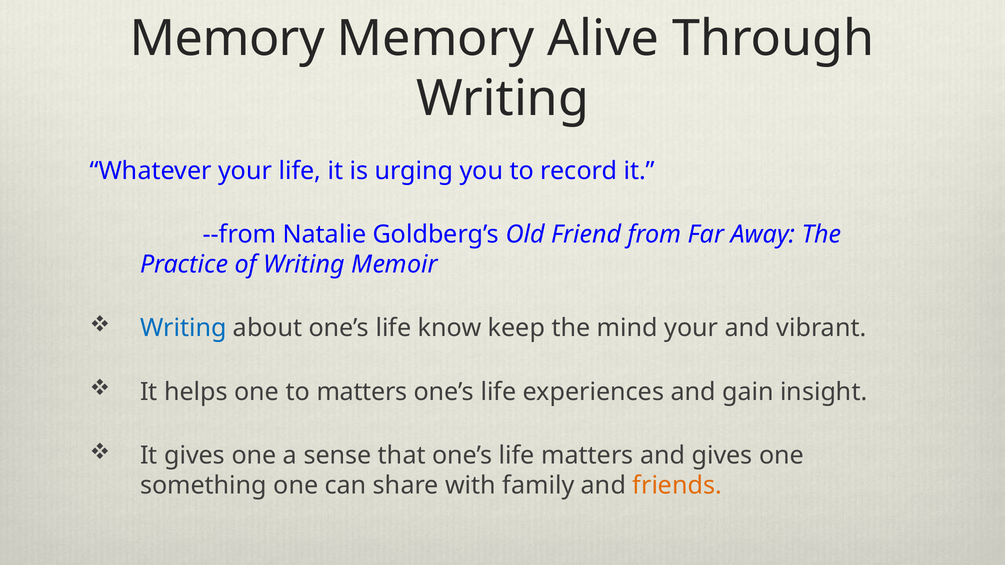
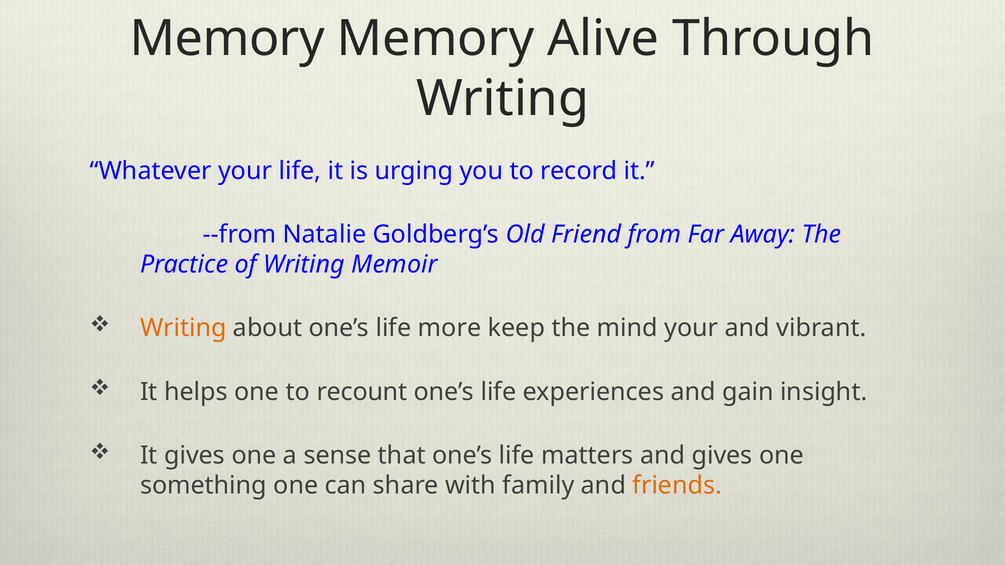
Writing colour: blue -> orange (183, 328)
know: know -> more (450, 328)
to matters: matters -> recount (362, 392)
